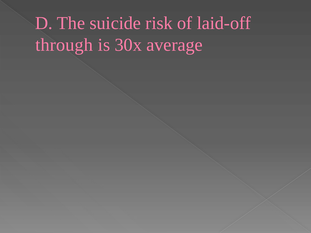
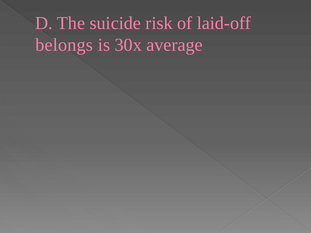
through: through -> belongs (64, 45)
